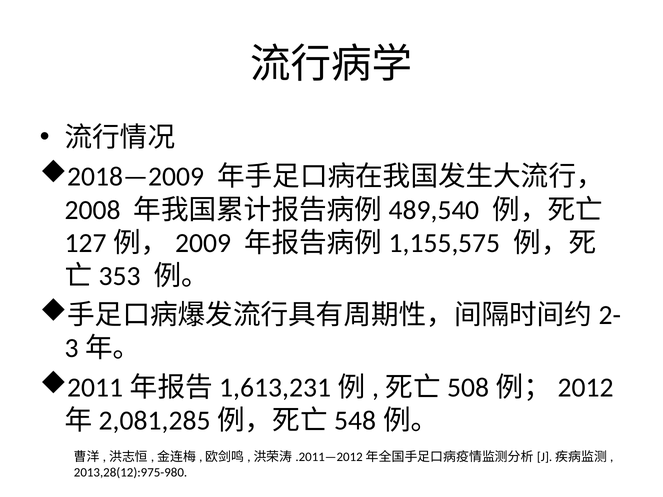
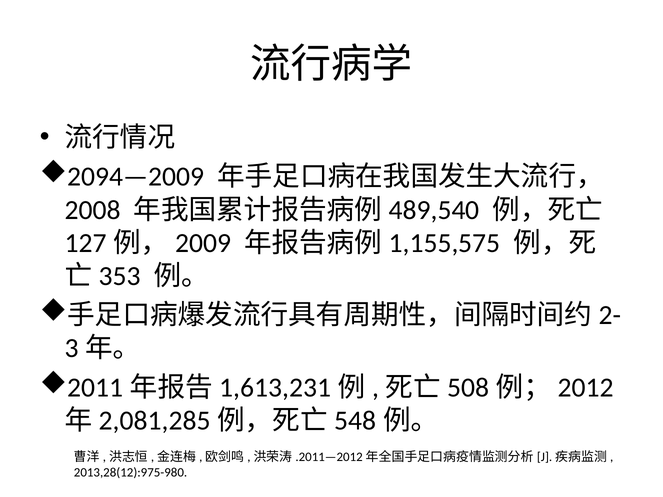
2018—2009: 2018—2009 -> 2094—2009 (136, 177)
